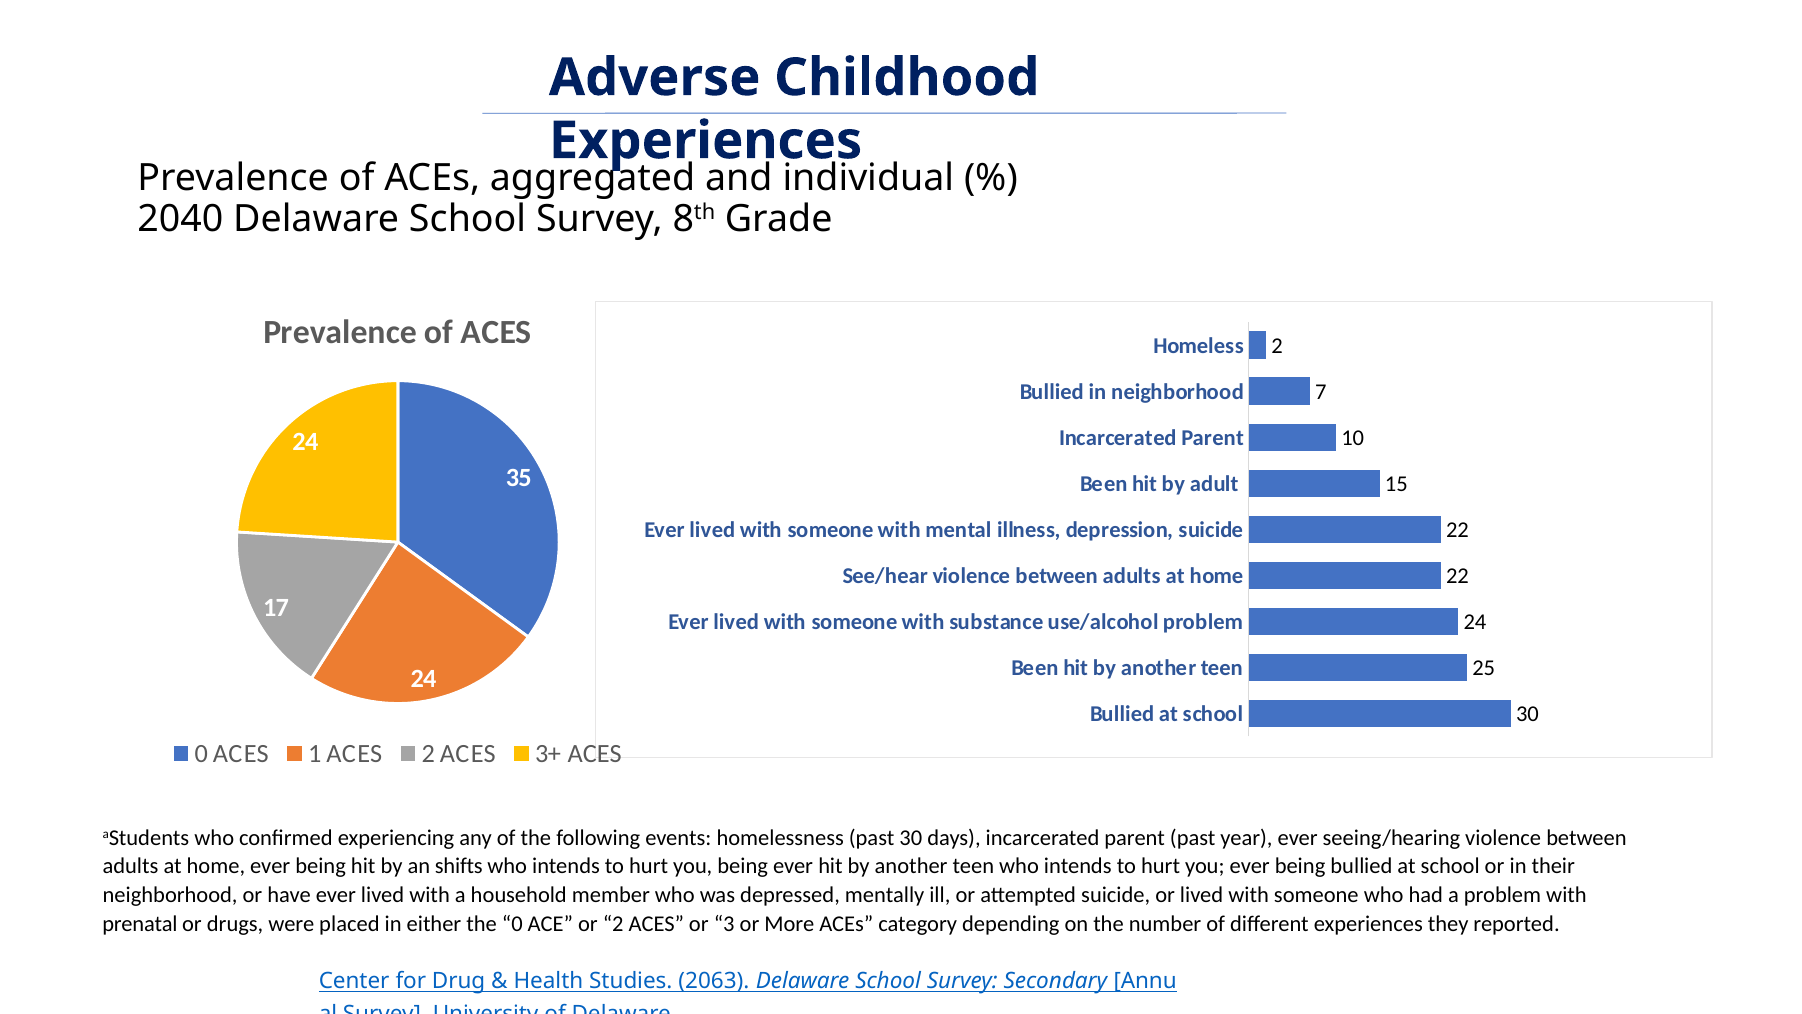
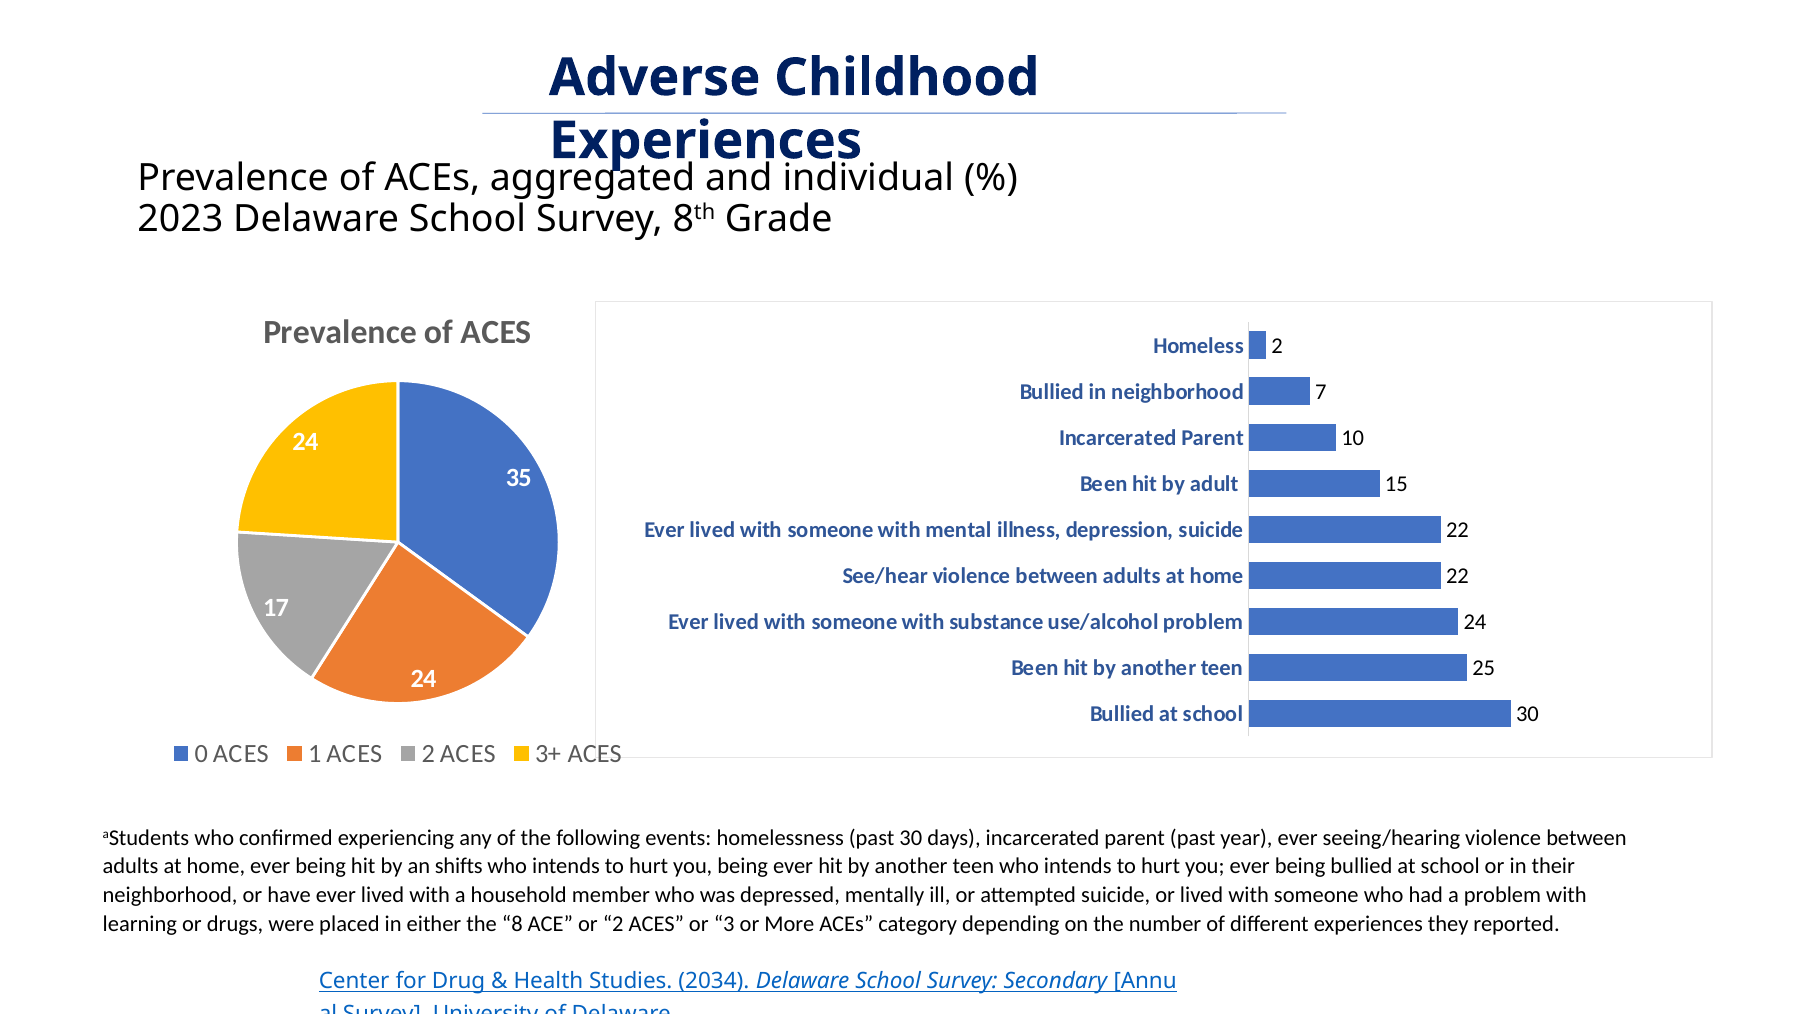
2040: 2040 -> 2023 (180, 219)
prenatal: prenatal -> learning (140, 924)
the 0: 0 -> 8 (512, 924)
2063: 2063 -> 2034 (714, 981)
